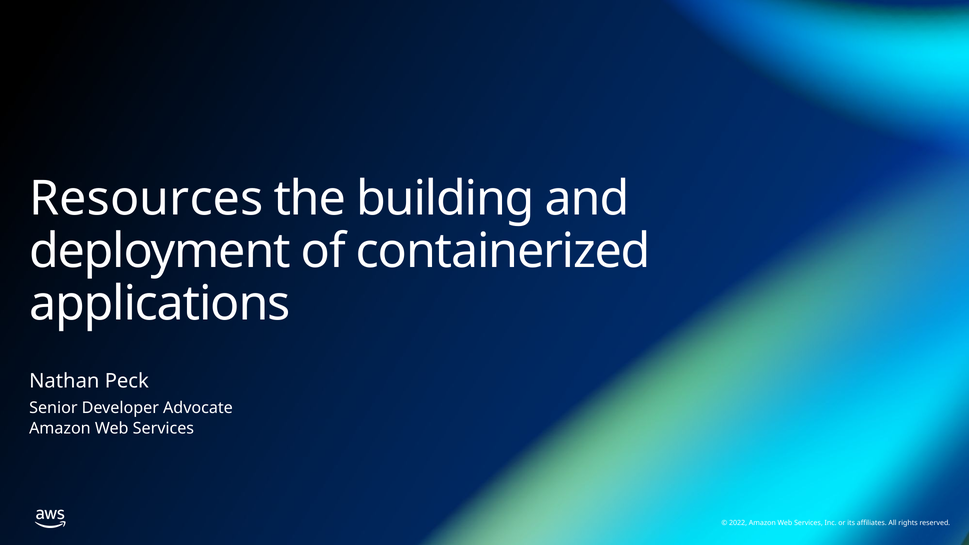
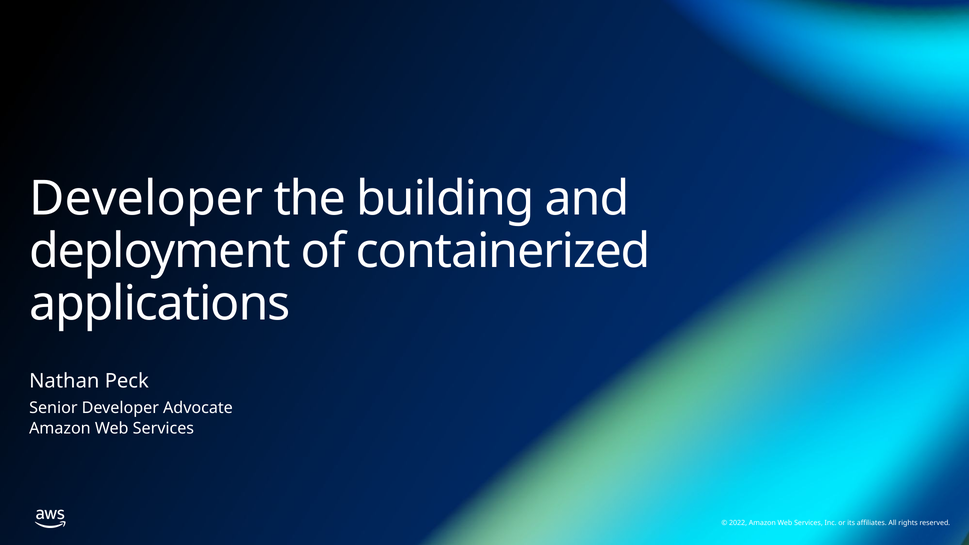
Resources: Resources -> Developer (146, 199)
